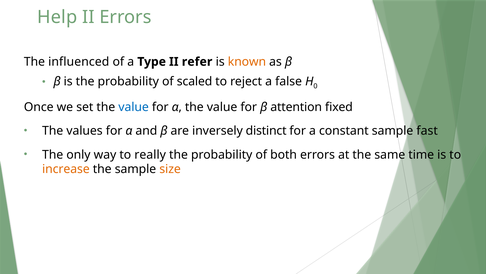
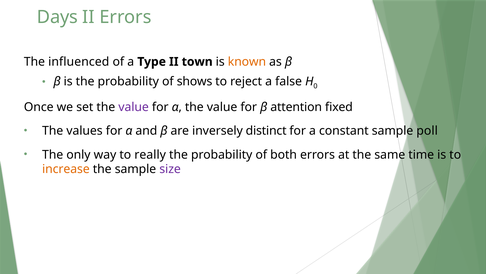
Help: Help -> Days (57, 17)
refer: refer -> town (197, 62)
scaled: scaled -> shows (195, 81)
value colour: blue -> purple (134, 107)
fast: fast -> poll (427, 131)
size colour: orange -> purple (170, 169)
